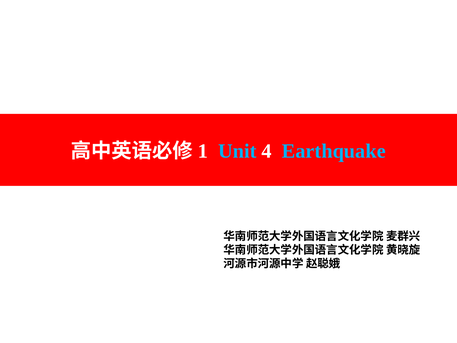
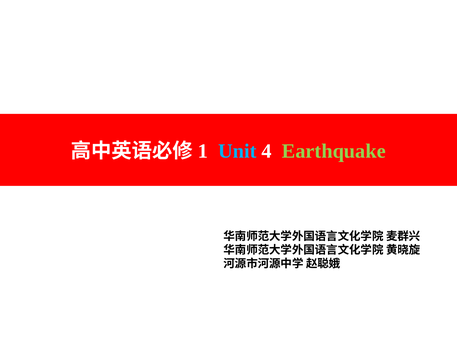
Earthquake colour: light blue -> light green (334, 151)
